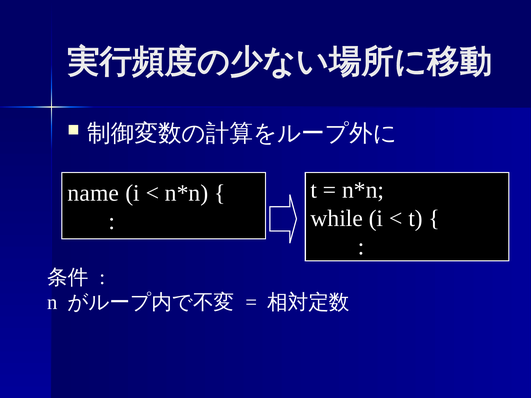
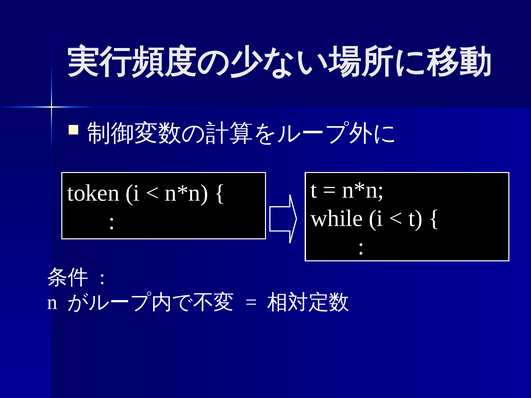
name: name -> token (93, 193)
